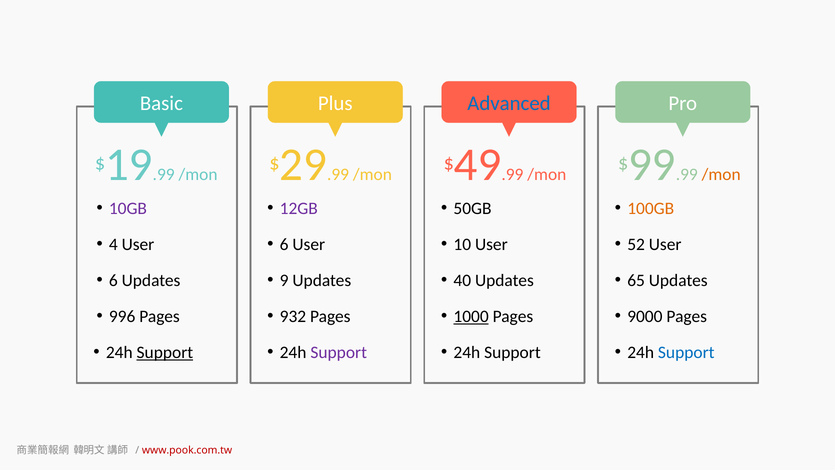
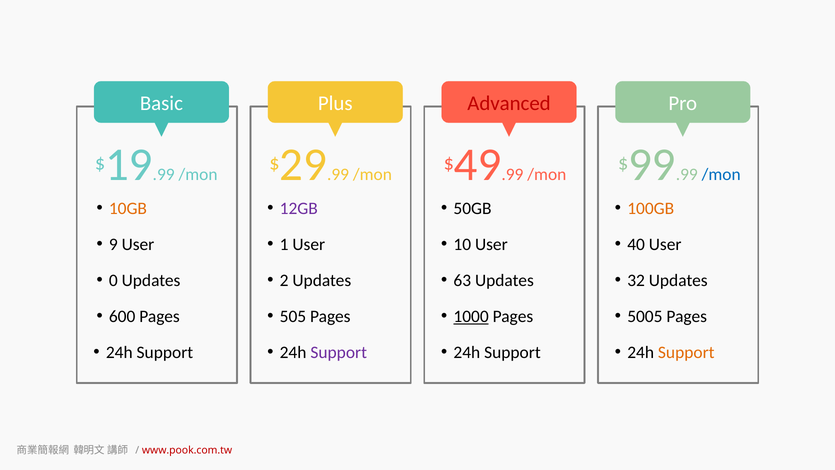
Advanced colour: blue -> red (509, 103)
/mon colour: orange -> blue (721, 174)
10GB colour: purple -> orange (128, 208)
4: 4 -> 9 (113, 244)
6: 6 -> 1 (284, 244)
52: 52 -> 40 (636, 244)
6: 6 -> 0 (113, 280)
9: 9 -> 2 (284, 280)
40: 40 -> 63 (462, 280)
65: 65 -> 32 (636, 280)
996: 996 -> 600 (122, 316)
932: 932 -> 505 (293, 316)
9000: 9000 -> 5005 (645, 316)
Support underline: present -> none (165, 352)
Support colour: blue -> orange (686, 352)
